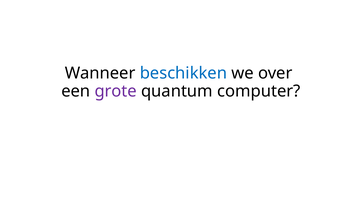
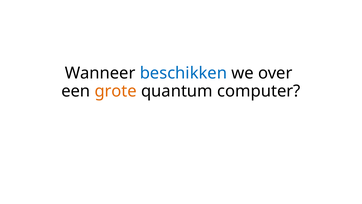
grote colour: purple -> orange (116, 91)
